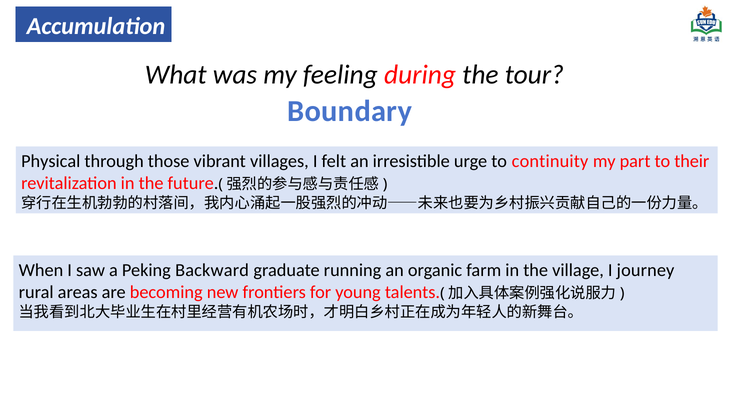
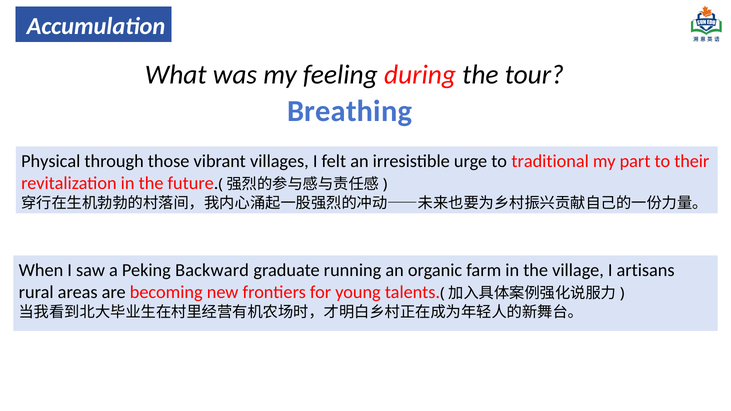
Boundary: Boundary -> Breathing (350, 111)
continuity: continuity -> traditional (550, 161)
journey: journey -> artisans (646, 271)
